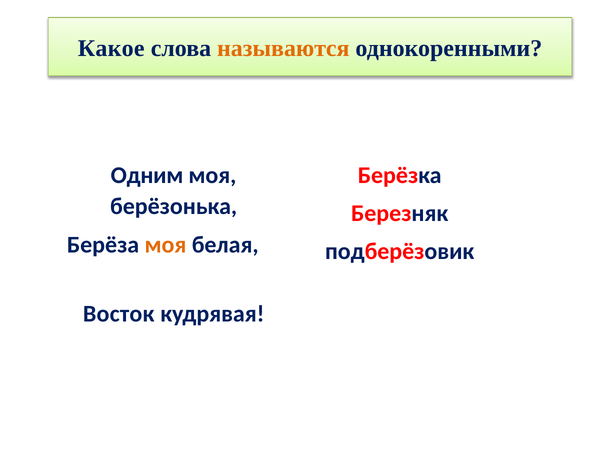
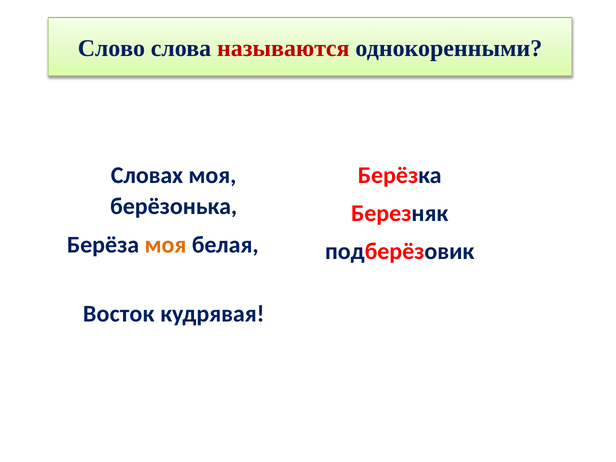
Какое: Какое -> Слово (111, 48)
называются colour: orange -> red (283, 48)
Одним: Одним -> Словах (147, 175)
